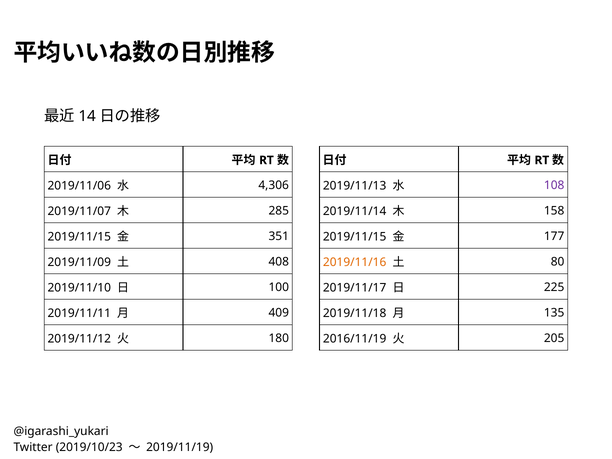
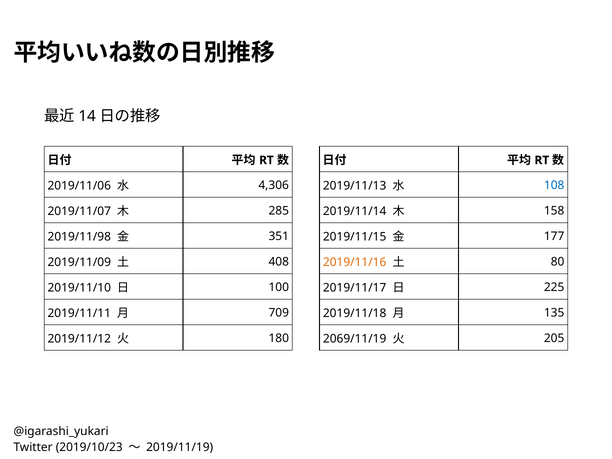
108 colour: purple -> blue (554, 185)
2019/11/15: 2019/11/15 -> 2019/11/98 (79, 237)
409: 409 -> 709 (279, 313)
2016/11/19: 2016/11/19 -> 2069/11/19 (355, 339)
